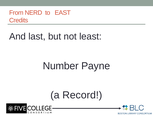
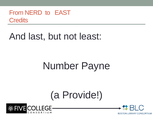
Record: Record -> Provide (82, 95)
